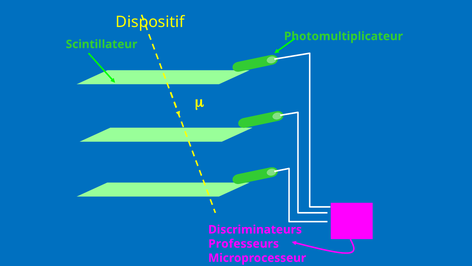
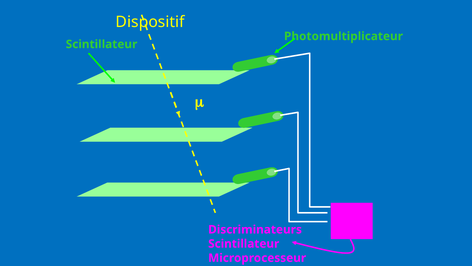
Professeurs: Professeurs -> Scintillateur (244, 243)
